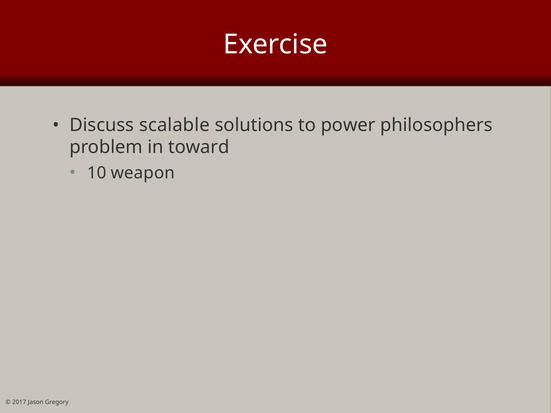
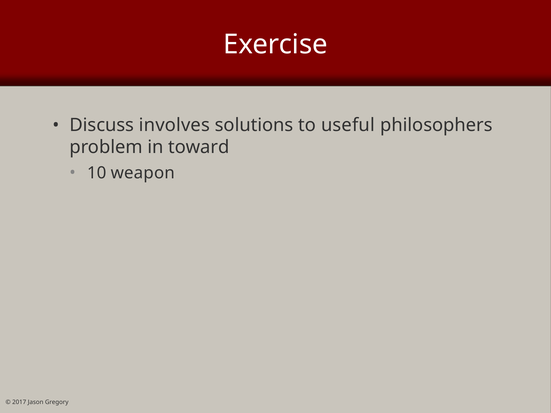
scalable: scalable -> involves (174, 125)
power: power -> useful (348, 125)
